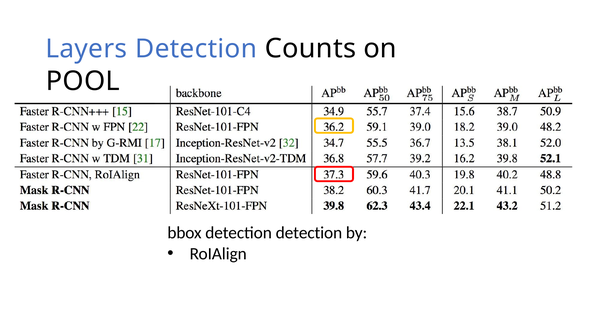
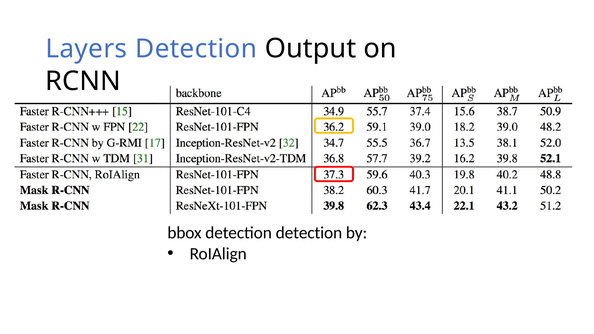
Counts: Counts -> Output (311, 49)
POOL: POOL -> RCNN (83, 81)
